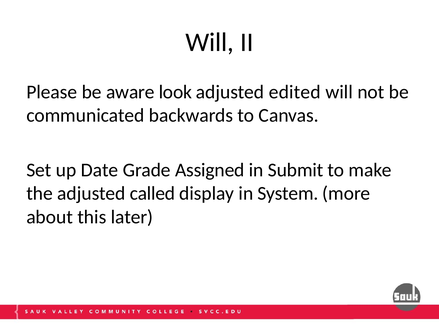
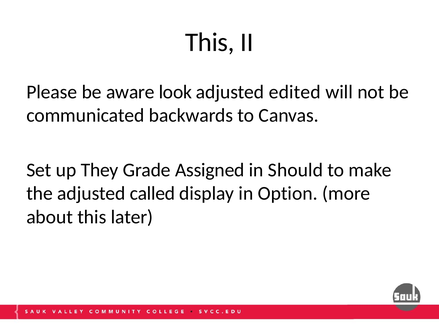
Will: Will -> This (210, 42)
Date: Date -> They (100, 170)
Submit: Submit -> Should (296, 170)
System: System -> Option (288, 194)
